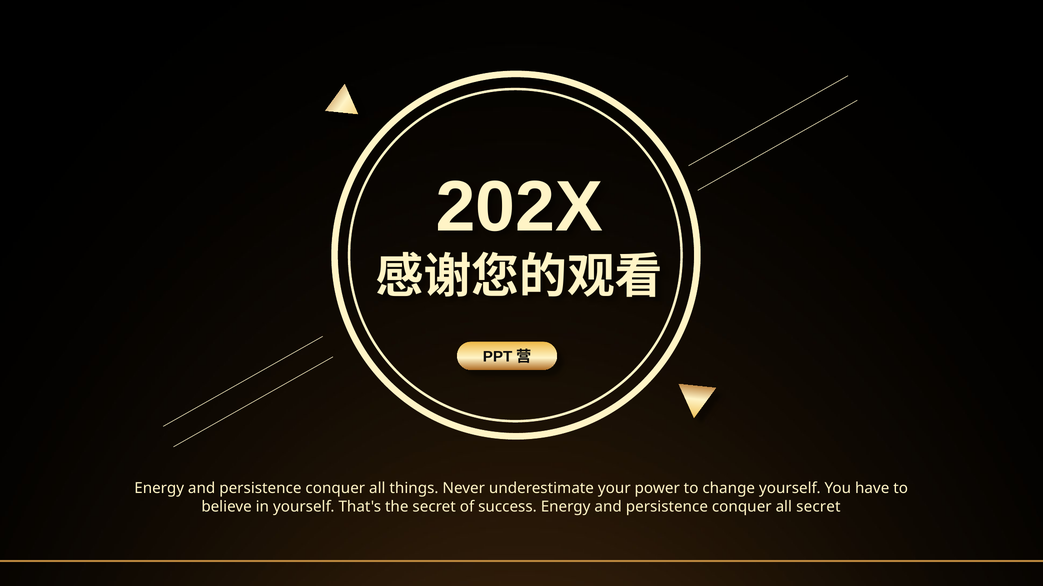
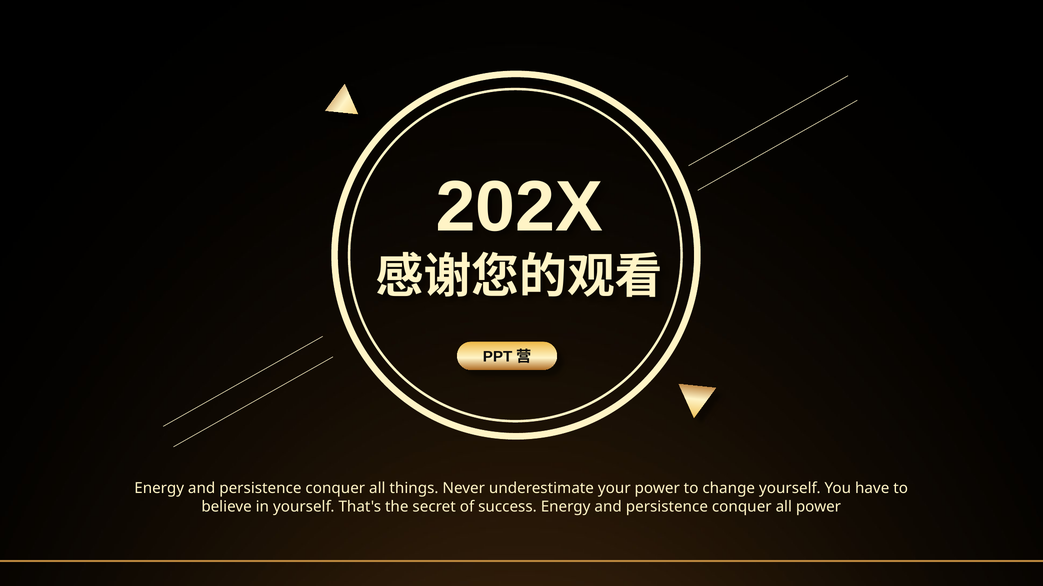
all secret: secret -> power (818, 507)
